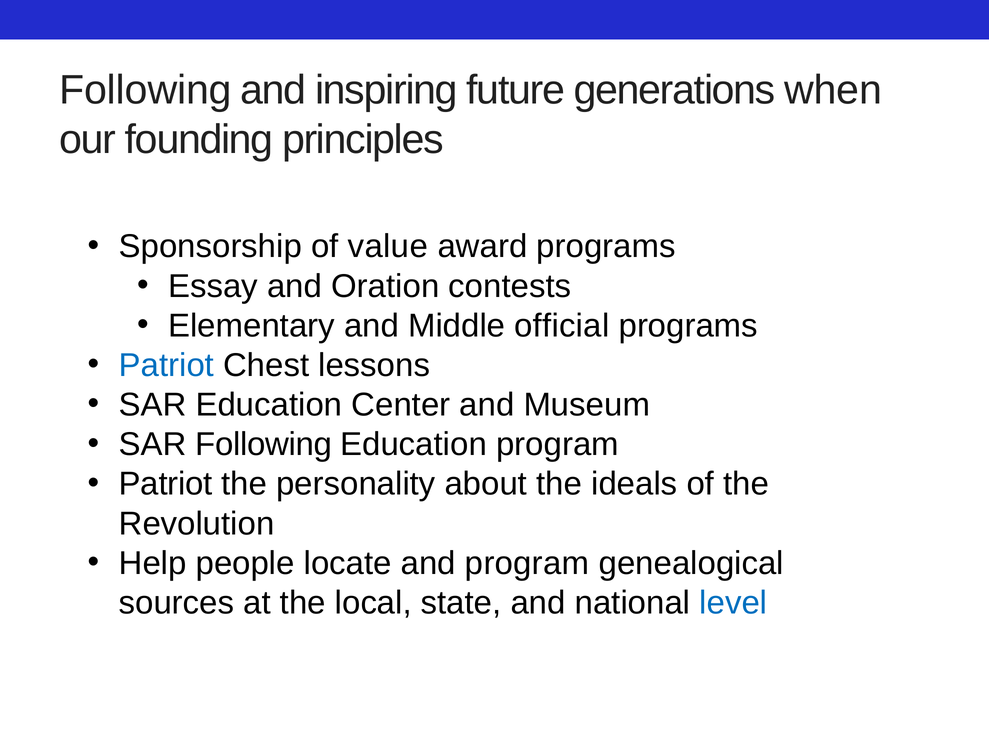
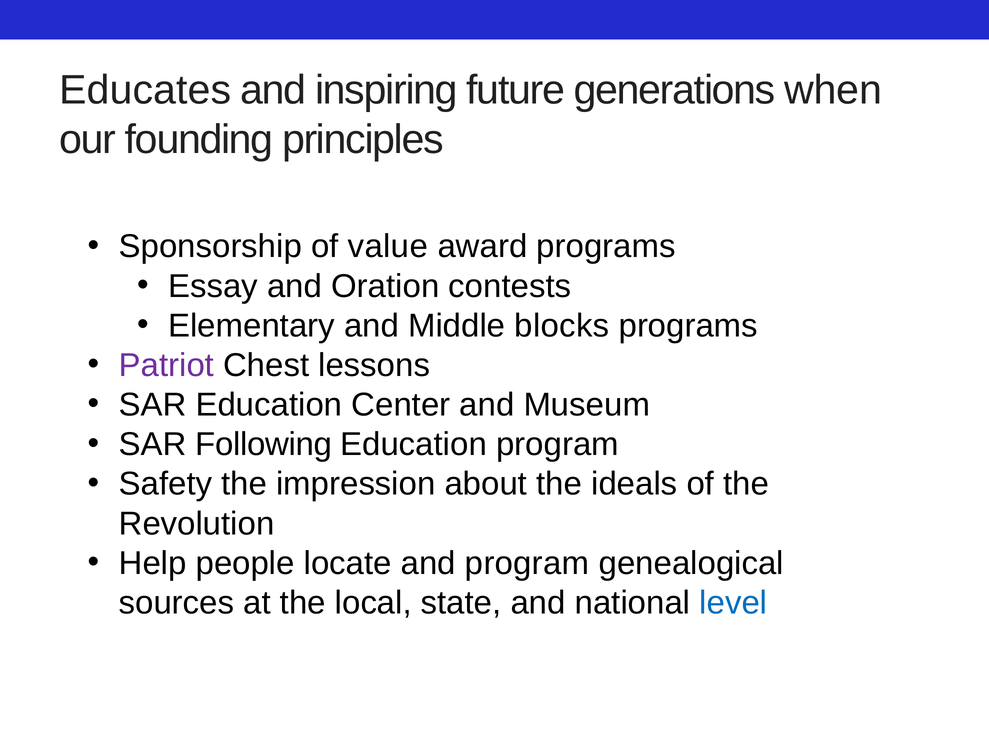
Following: Following -> Educates (145, 90)
official: official -> blocks (562, 326)
Patriot colour: blue -> purple (166, 365)
Patriot: Patriot -> Safety (165, 484)
personality: personality -> impression (356, 484)
